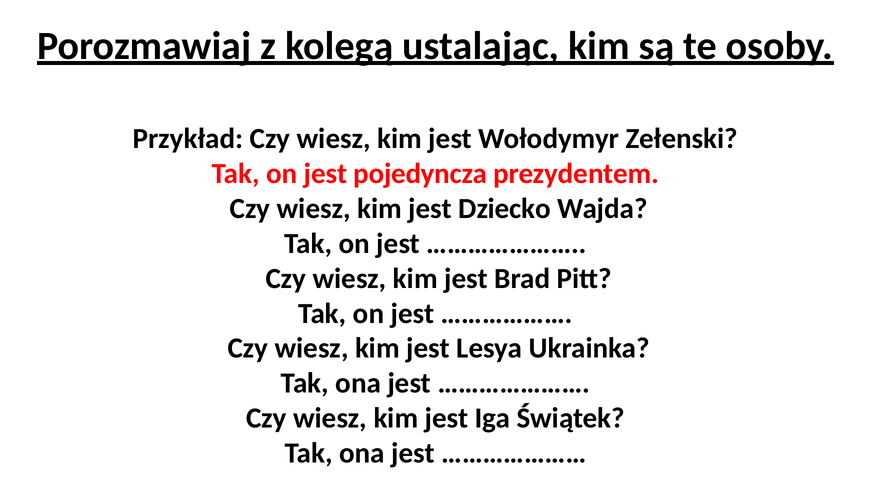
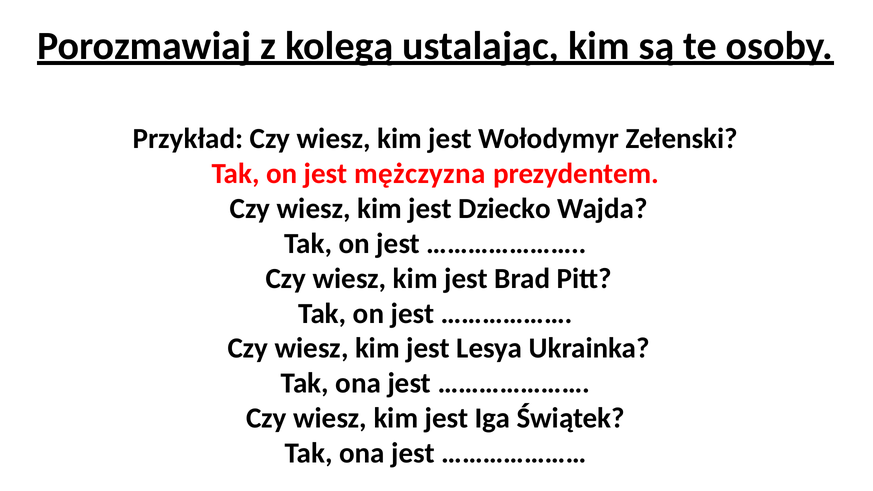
pojedyncza: pojedyncza -> mężczyzna (420, 174)
